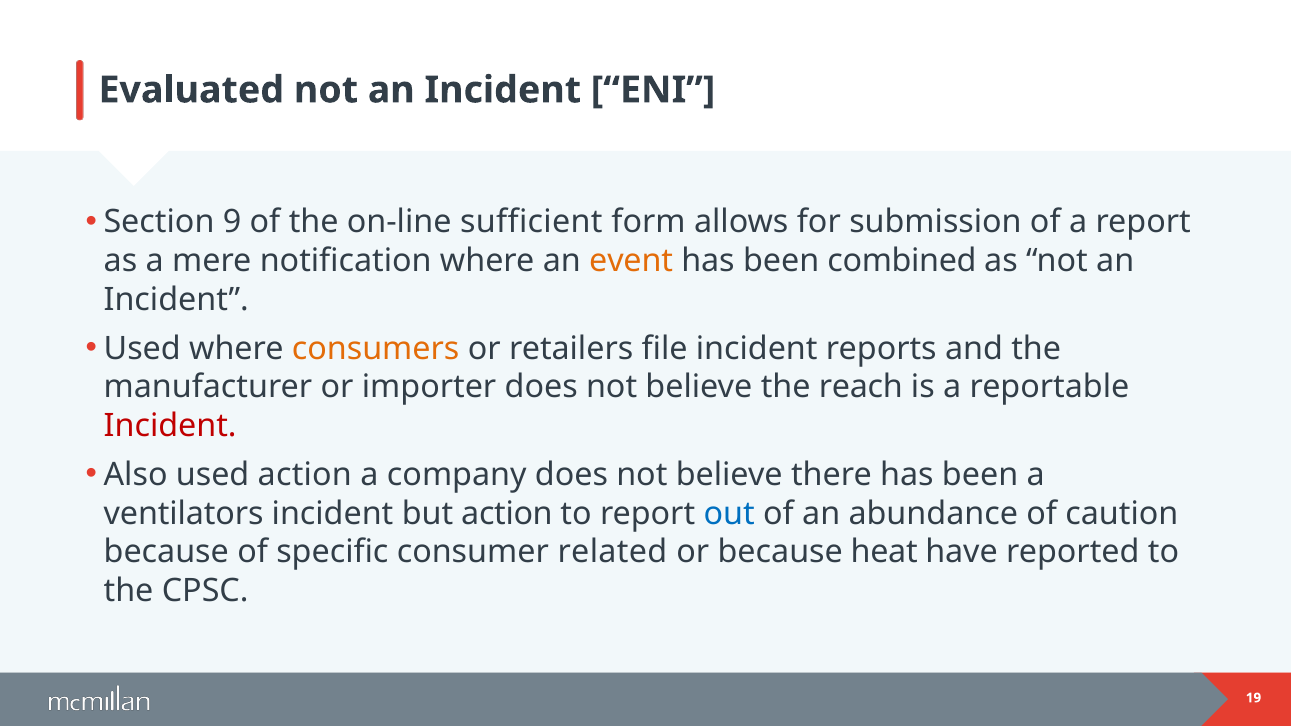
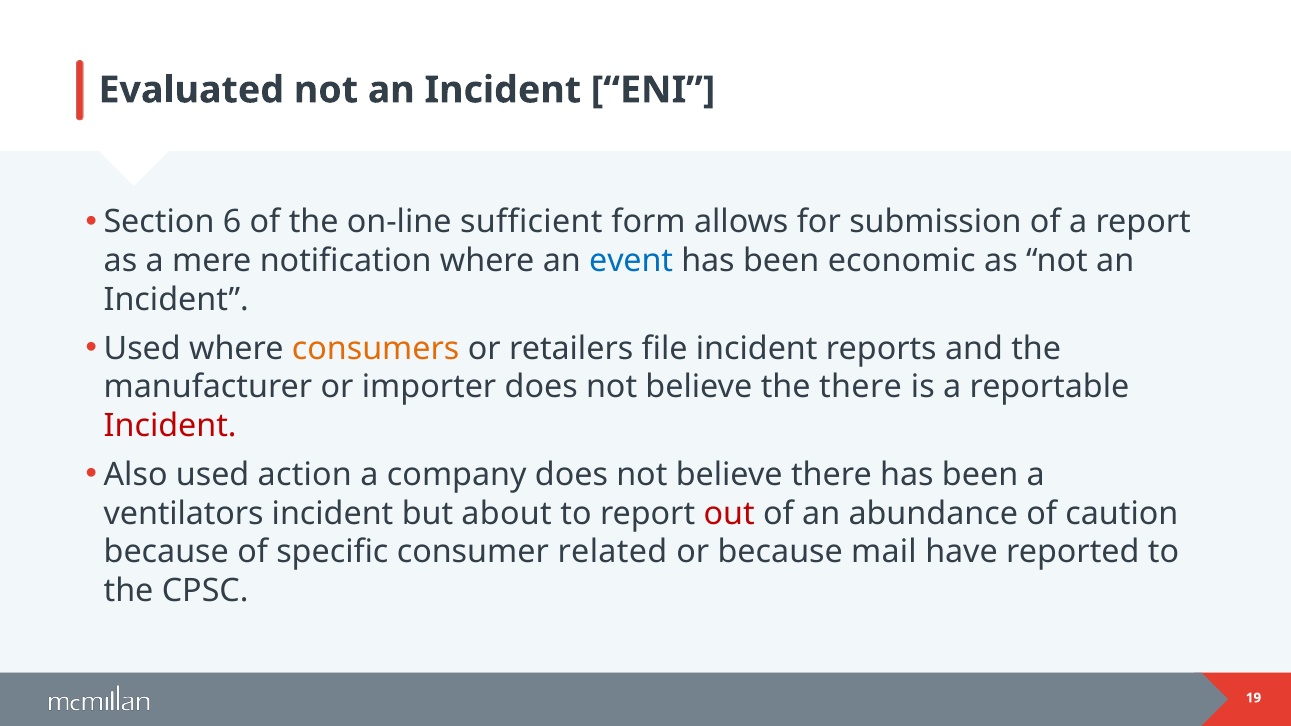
9: 9 -> 6 (232, 222)
event colour: orange -> blue (631, 261)
combined: combined -> economic (902, 261)
the reach: reach -> there (861, 387)
but action: action -> about (507, 514)
out colour: blue -> red (729, 514)
heat: heat -> mail (884, 552)
